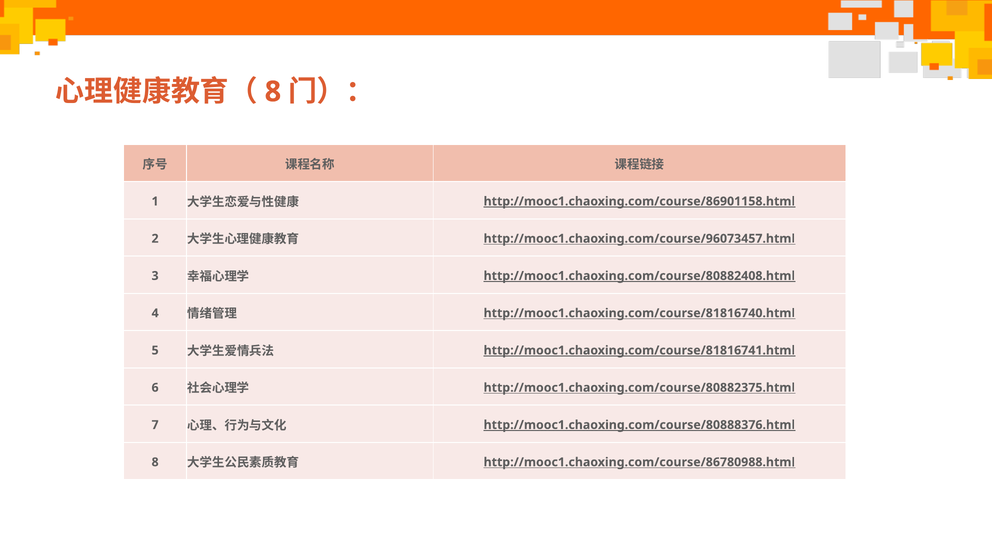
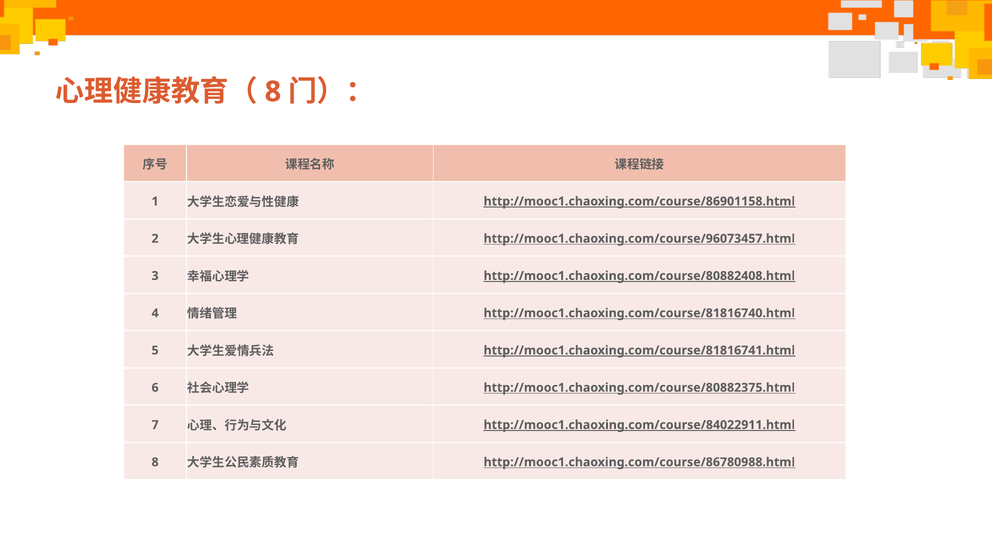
http://mooc1.chaoxing.com/course/80888376.html: http://mooc1.chaoxing.com/course/80888376.html -> http://mooc1.chaoxing.com/course/84022911.html (639, 425)
